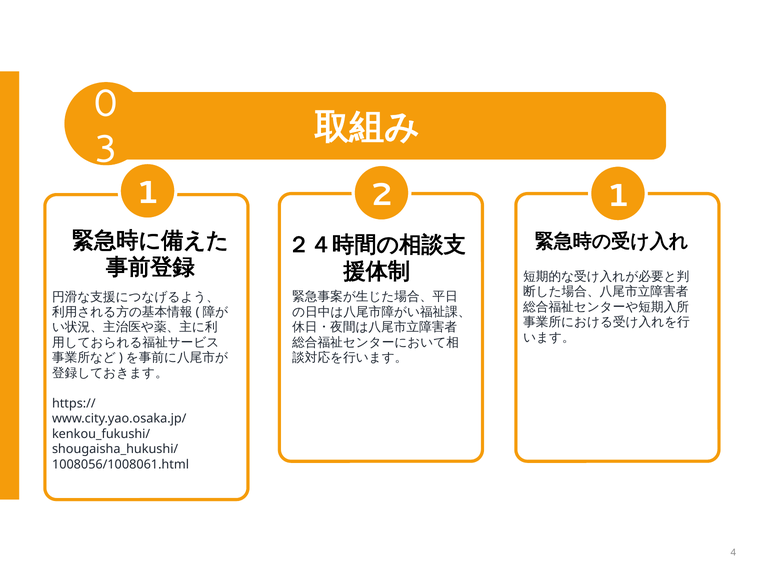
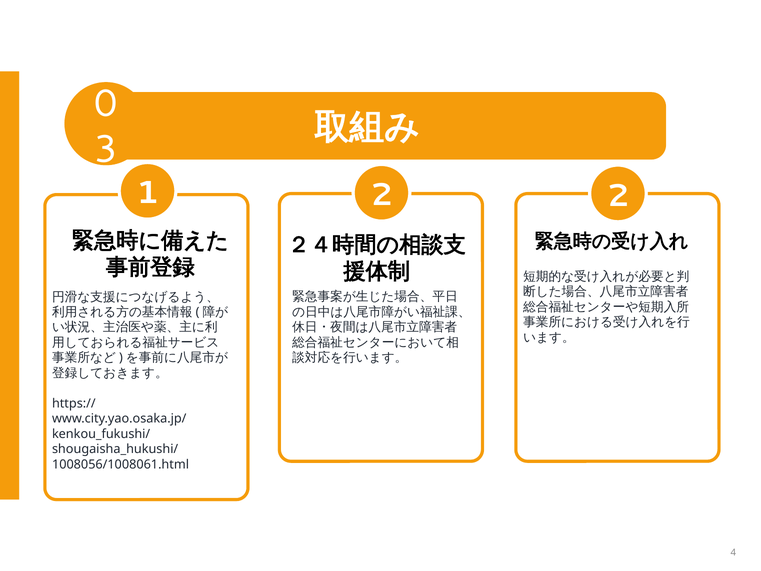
2 1: 1 -> 2 (618, 196)
